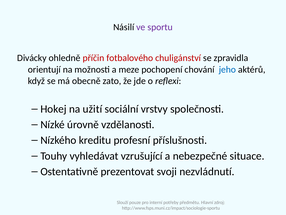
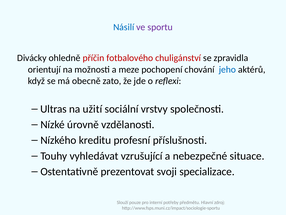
Násilí colour: black -> blue (124, 27)
Hokej: Hokej -> Ultras (54, 109)
nezvládnutí: nezvládnutí -> specializace (207, 171)
